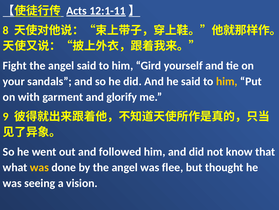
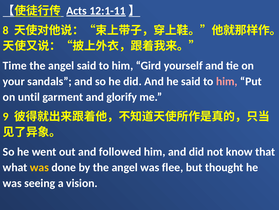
Fight: Fight -> Time (15, 65)
him colour: yellow -> pink (227, 81)
with: with -> until (29, 97)
